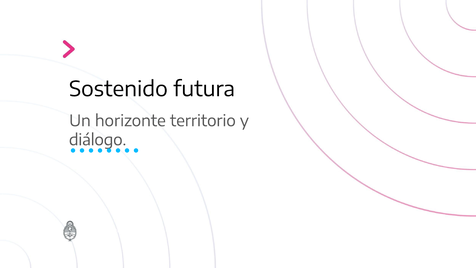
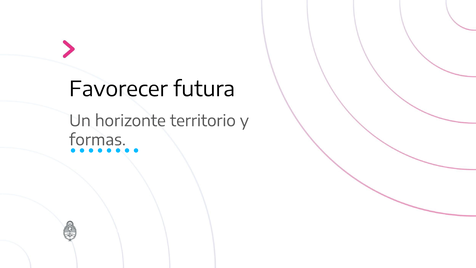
Sostenido: Sostenido -> Favorecer (118, 89)
diálogo: diálogo -> formas (97, 140)
